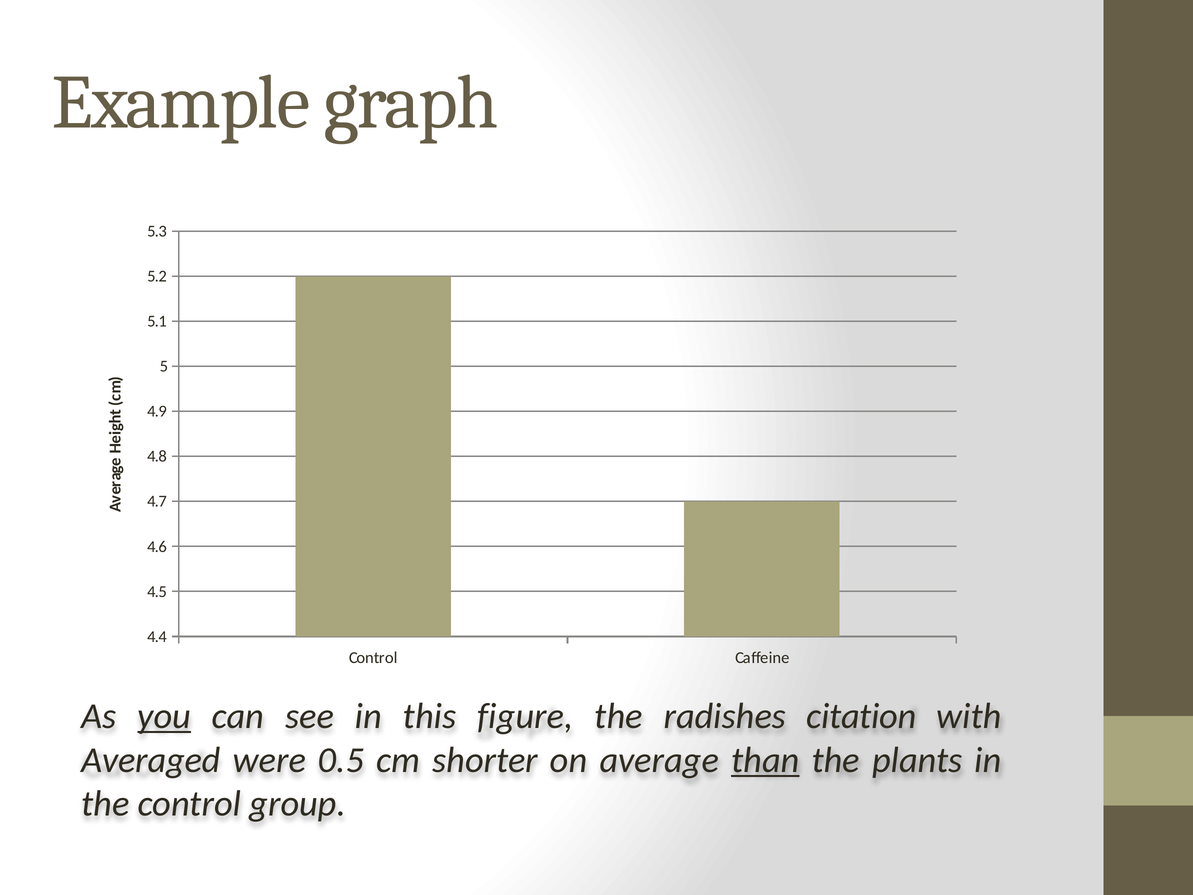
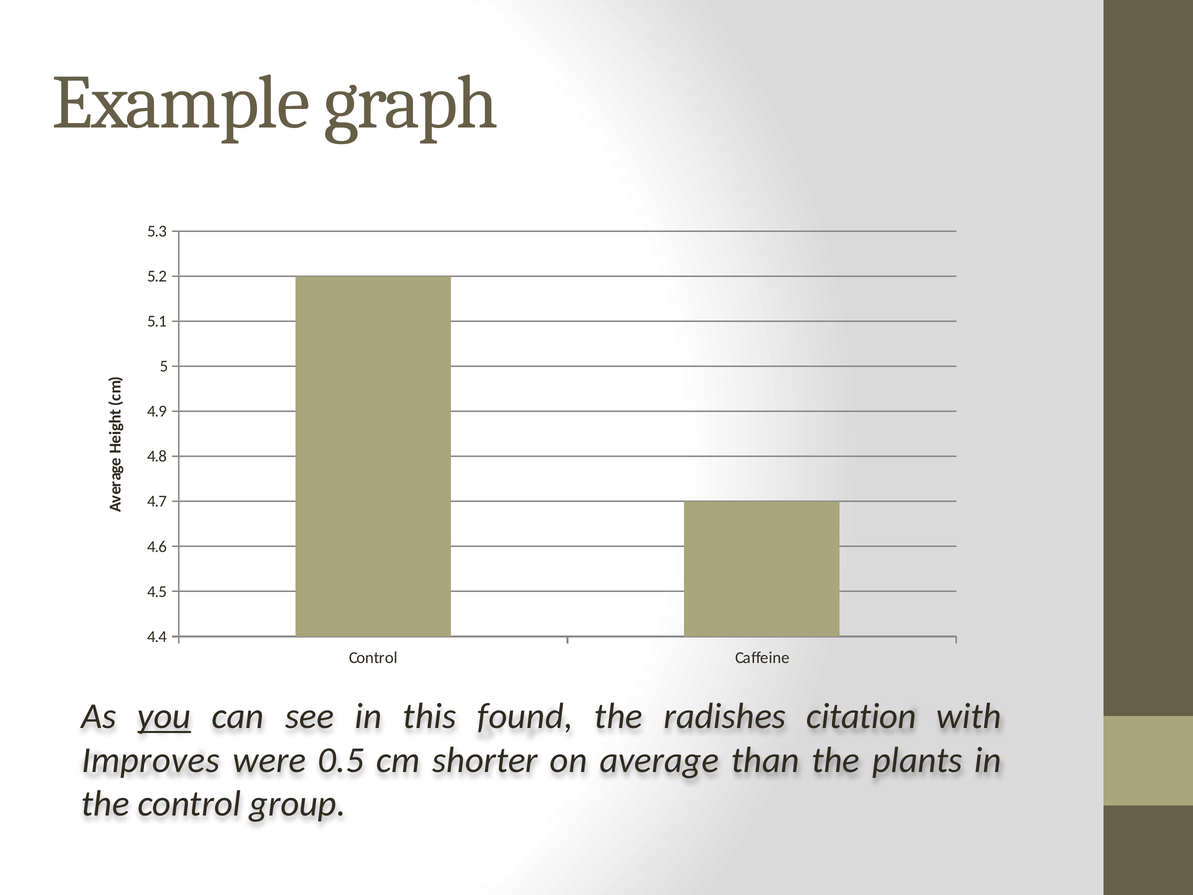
figure: figure -> found (525, 716)
Averaged: Averaged -> Improves (151, 760)
than underline: present -> none (765, 760)
